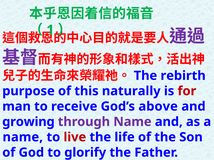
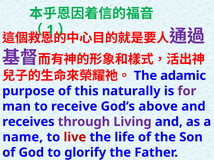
rebirth: rebirth -> adamic (183, 76)
for colour: red -> purple (187, 91)
growing: growing -> receives (28, 122)
through Name: Name -> Living (132, 122)
